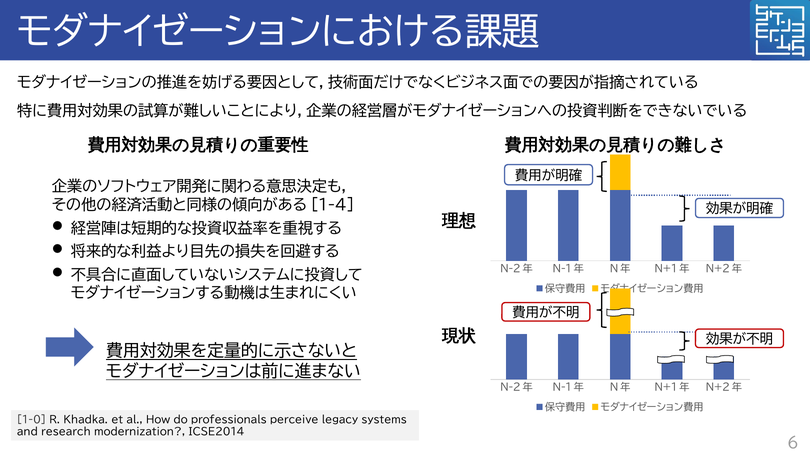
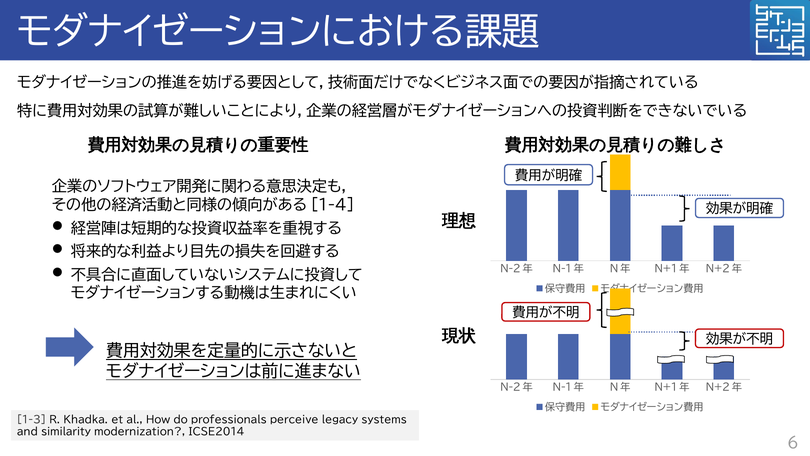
1-0: 1-0 -> 1-3 (31, 420)
research: research -> similarity (66, 432)
